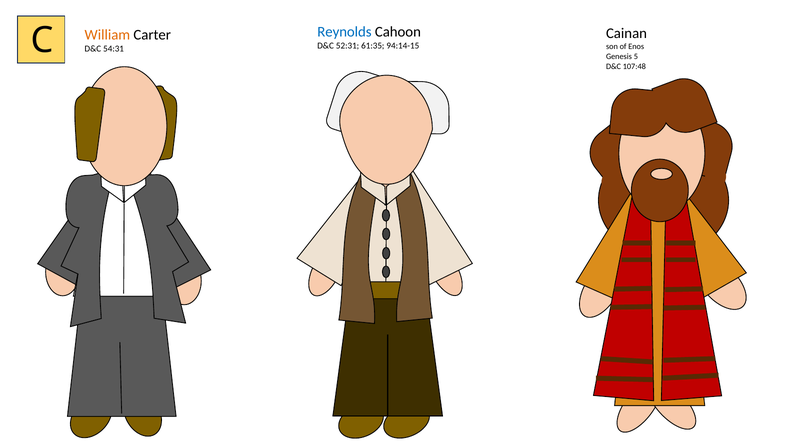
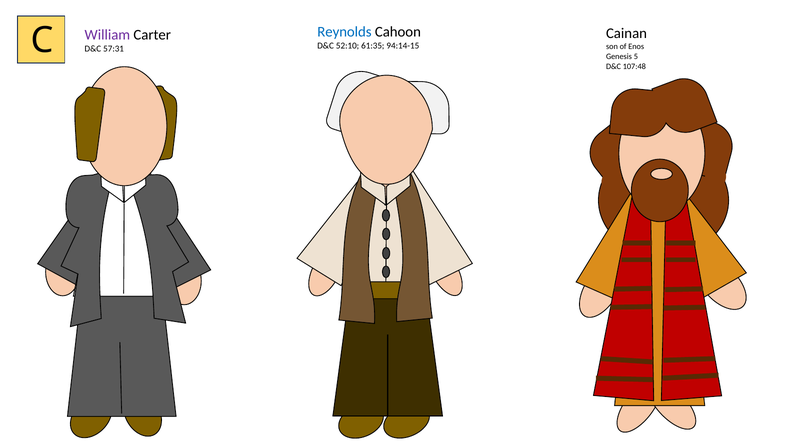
William colour: orange -> purple (107, 35)
52:31: 52:31 -> 52:10 (348, 46)
54:31: 54:31 -> 57:31 (114, 49)
